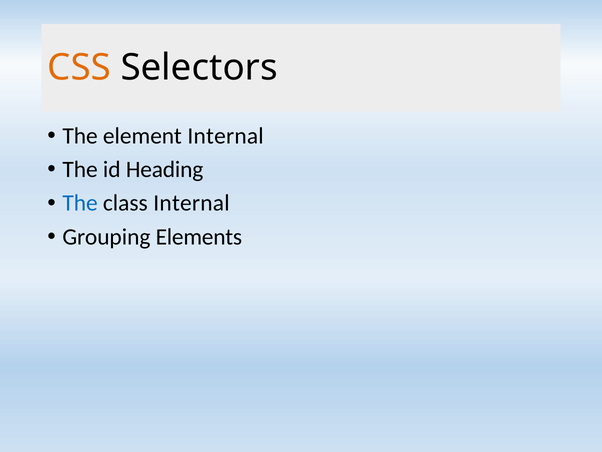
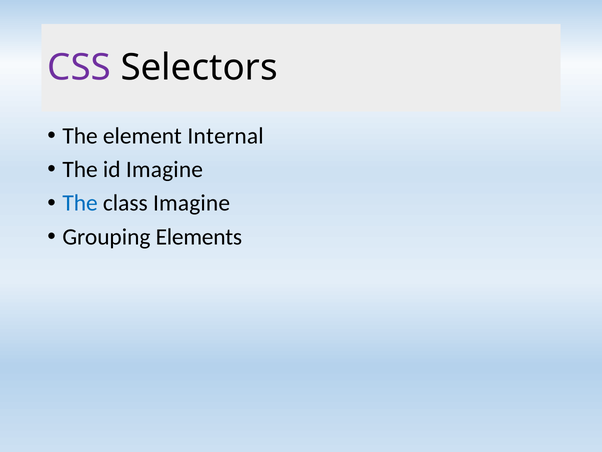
CSS colour: orange -> purple (79, 67)
id Heading: Heading -> Imagine (164, 169)
class Internal: Internal -> Imagine (192, 203)
